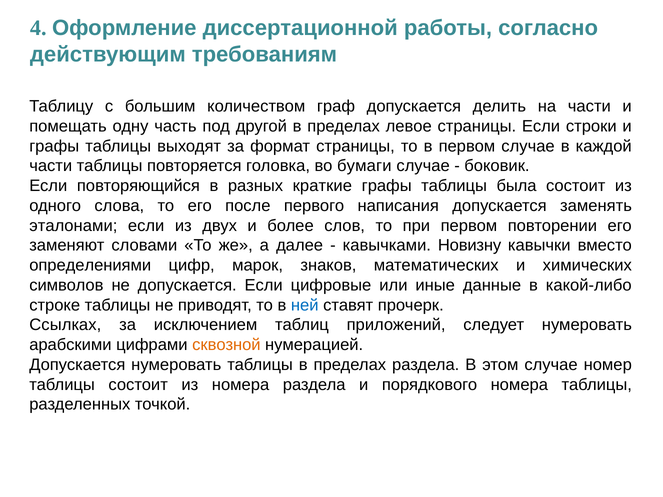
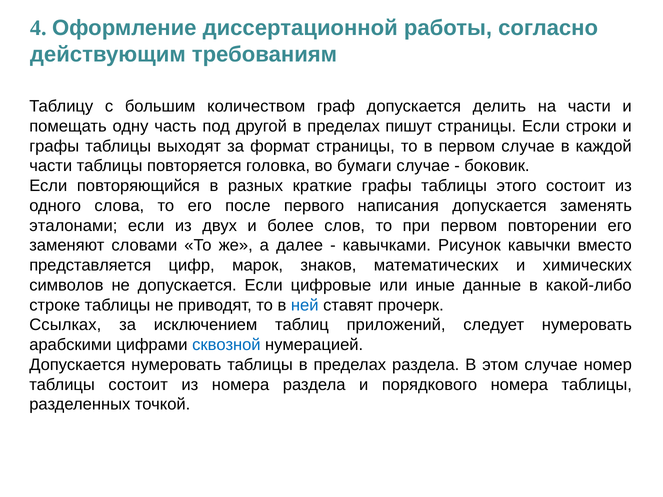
левое: левое -> пишут (409, 126)
была: была -> этого (517, 186)
Новизну: Новизну -> Рисунок (469, 246)
определениями: определениями -> представляется (90, 265)
сквозной colour: orange -> blue (226, 345)
